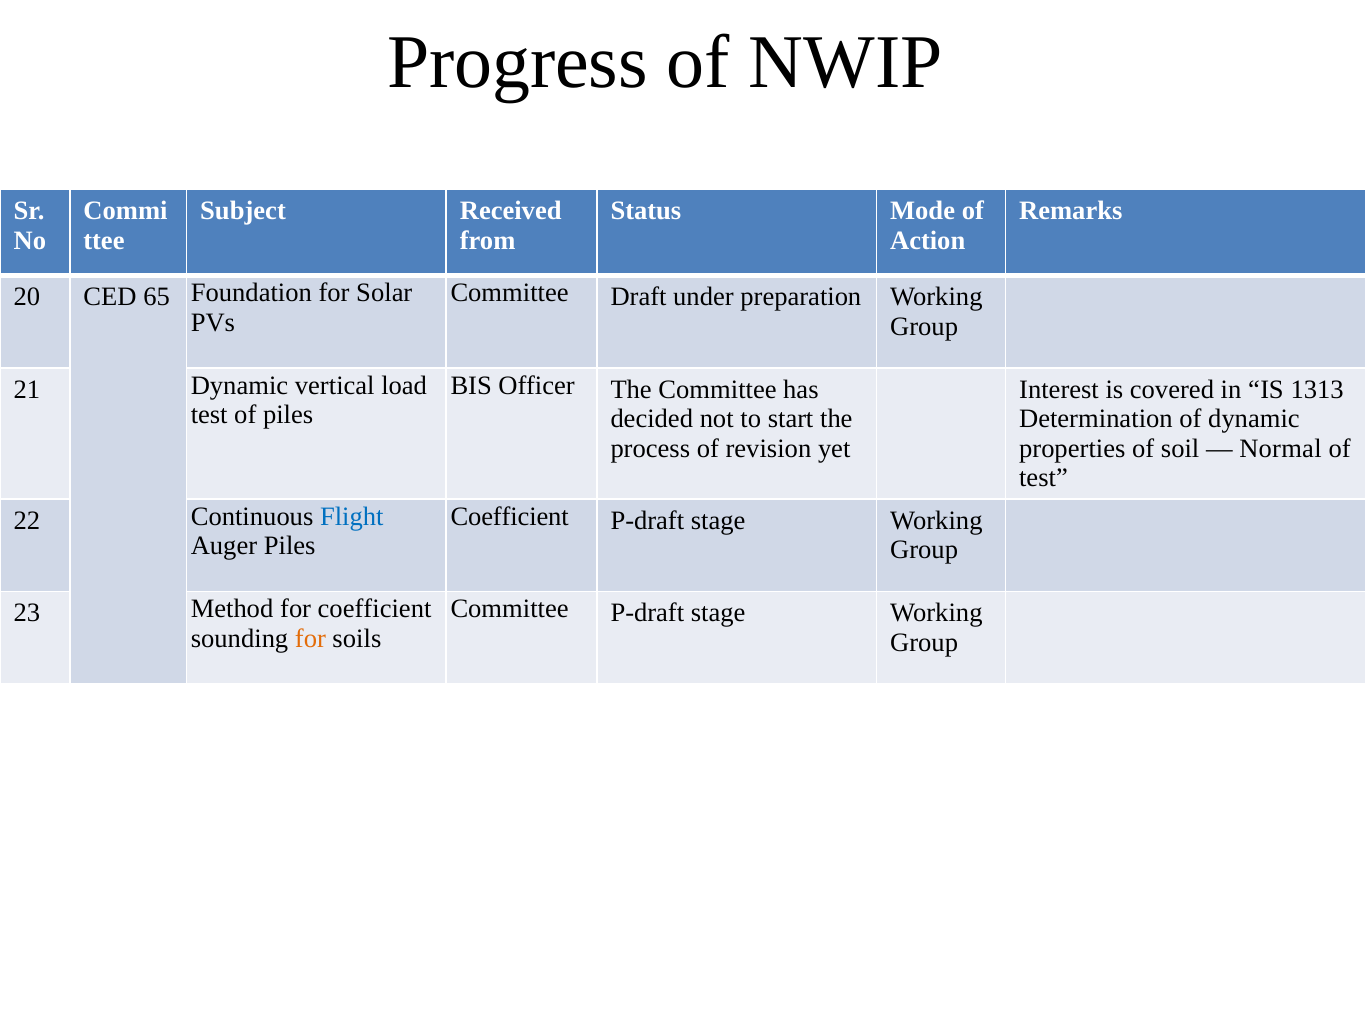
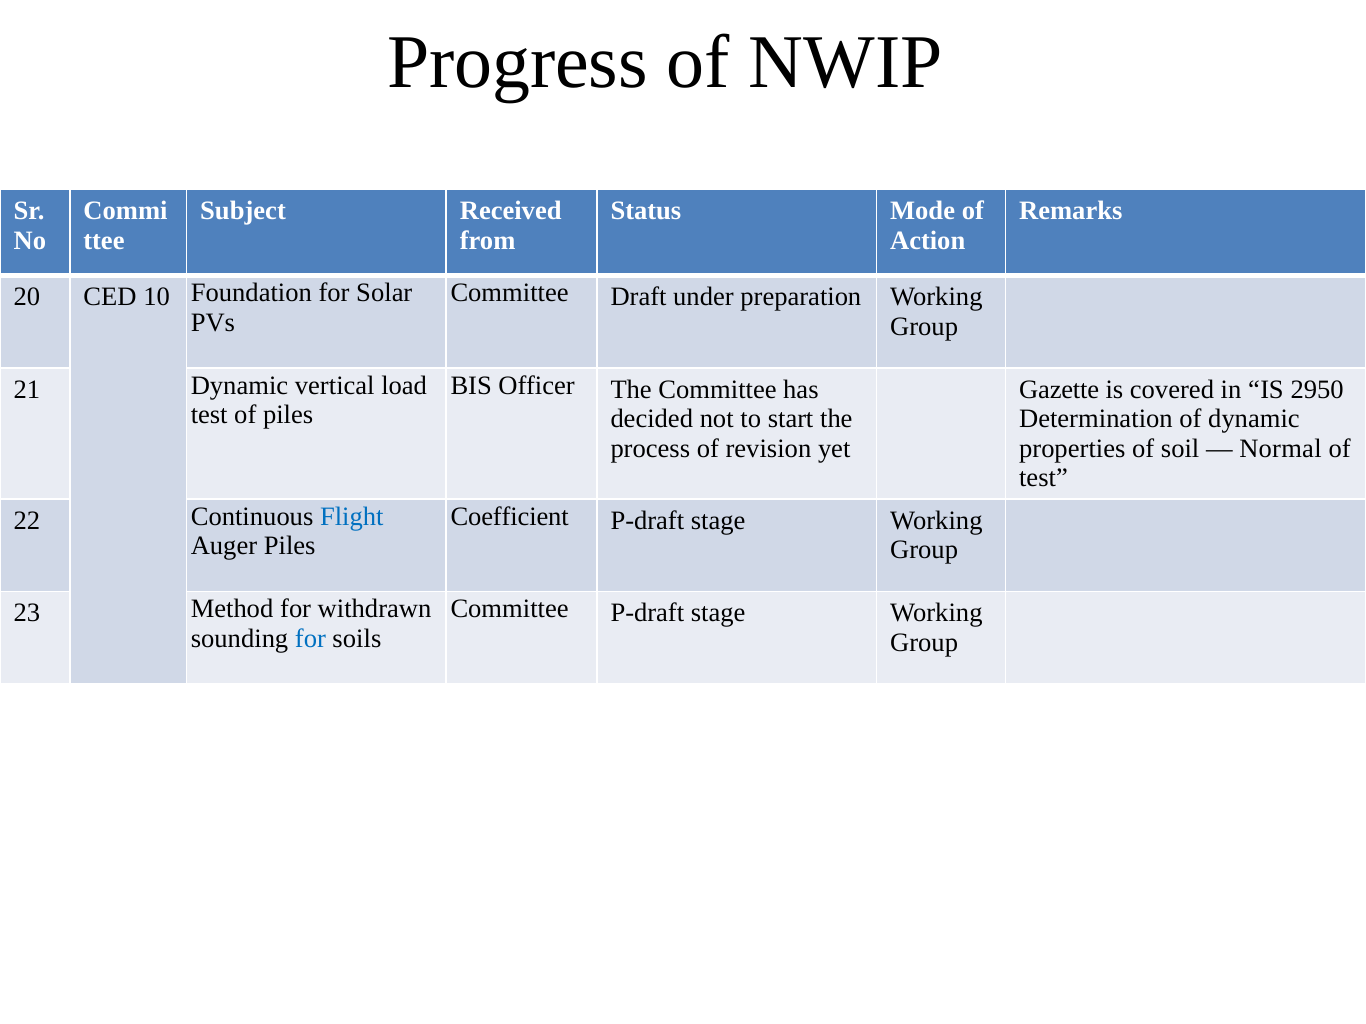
65: 65 -> 10 (157, 297)
Interest: Interest -> Gazette (1059, 390)
1313: 1313 -> 2950 (1317, 390)
for coefficient: coefficient -> withdrawn (375, 609)
for colour: orange -> blue (310, 639)
